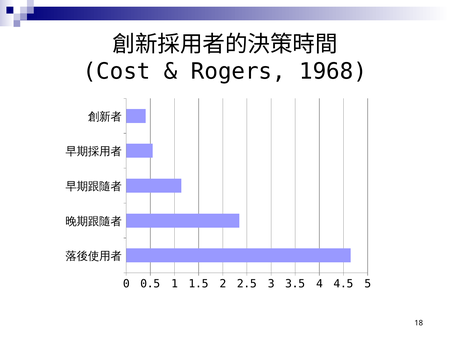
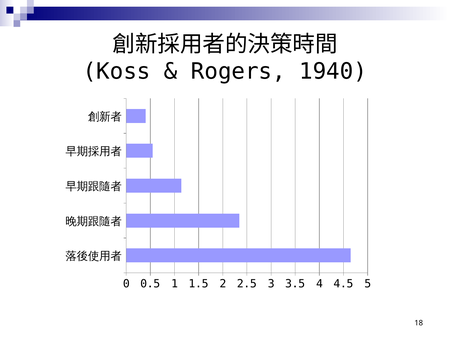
Cost: Cost -> Koss (117, 71)
1968: 1968 -> 1940 (333, 71)
